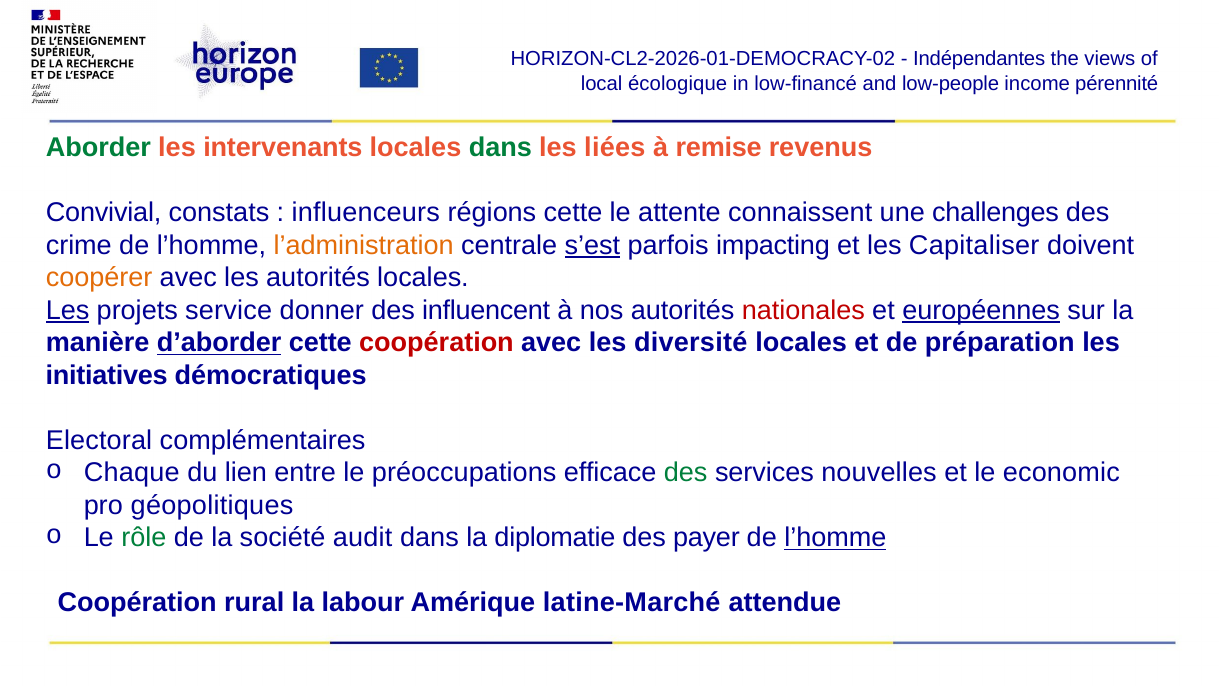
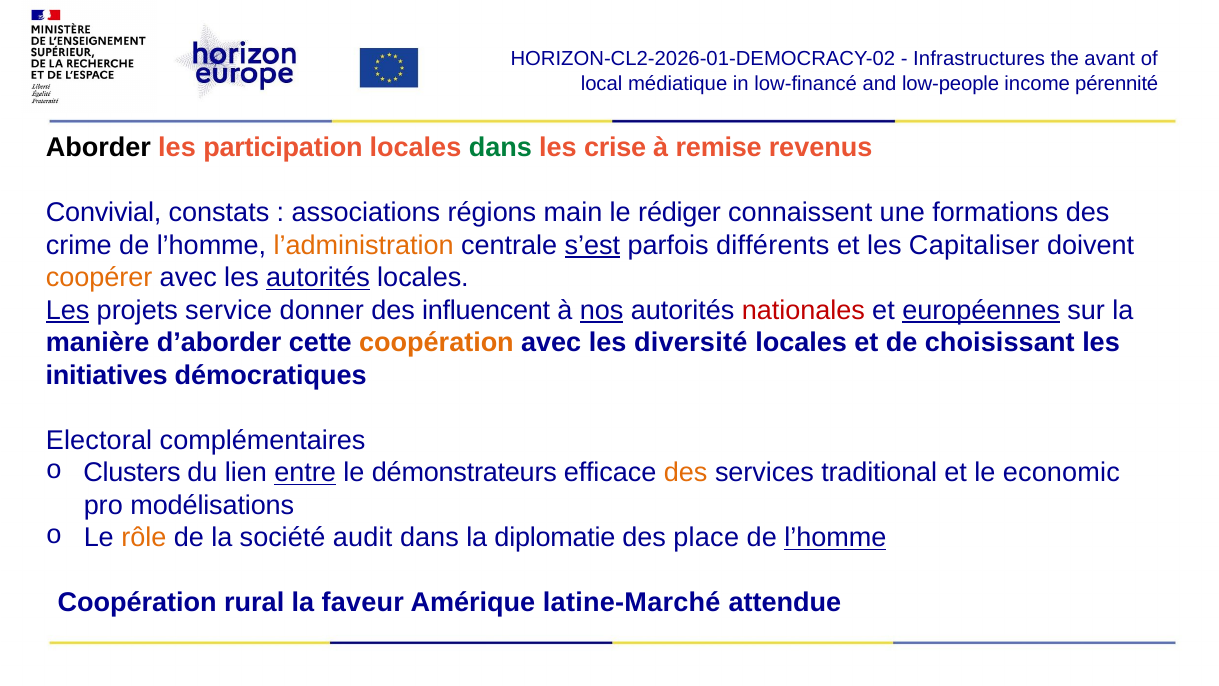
Indépendantes: Indépendantes -> Infrastructures (979, 59)
views: views -> avant (1110, 59)
écologique: écologique -> médiatique (678, 84)
Aborder colour: green -> black (98, 148)
intervenants: intervenants -> participation (283, 148)
liées: liées -> crise (615, 148)
influenceurs: influenceurs -> associations (366, 213)
régions cette: cette -> main (573, 213)
attente: attente -> rédiger (680, 213)
challenges: challenges -> formations (995, 213)
impacting: impacting -> différents (773, 245)
autorités underline: none -> present (318, 278)
nos underline: none -> present (602, 310)
d’aborder underline: present -> none (219, 343)
coopération colour: red -> orange (436, 343)
préparation: préparation -> choisissant (1000, 343)
Chaque: Chaque -> Clusters (132, 473)
entre underline: none -> present (305, 473)
préoccupations: préoccupations -> démonstrateurs (464, 473)
des colour: green -> orange (686, 473)
nouvelles: nouvelles -> traditional (879, 473)
géopolitiques: géopolitiques -> modélisations (212, 505)
rôle colour: green -> orange (144, 538)
payer: payer -> place (706, 538)
labour: labour -> faveur (363, 603)
